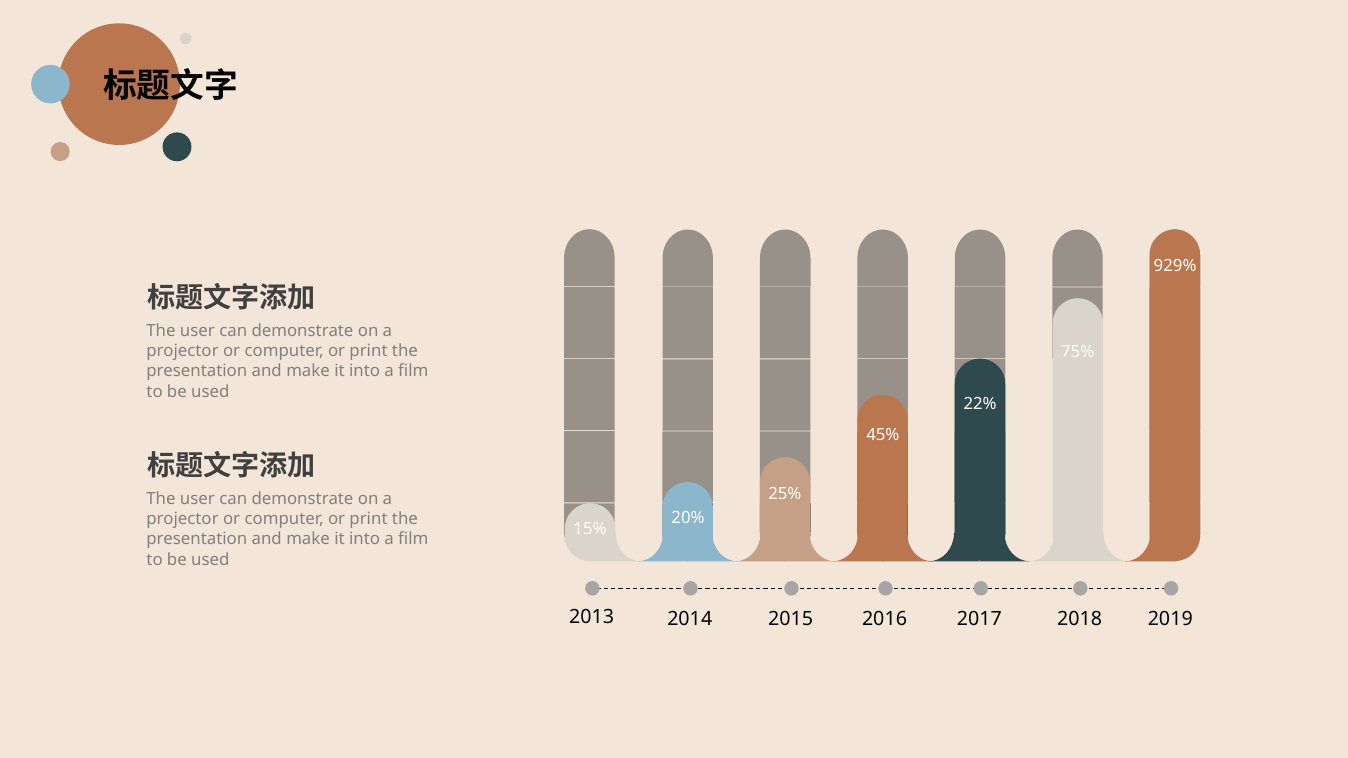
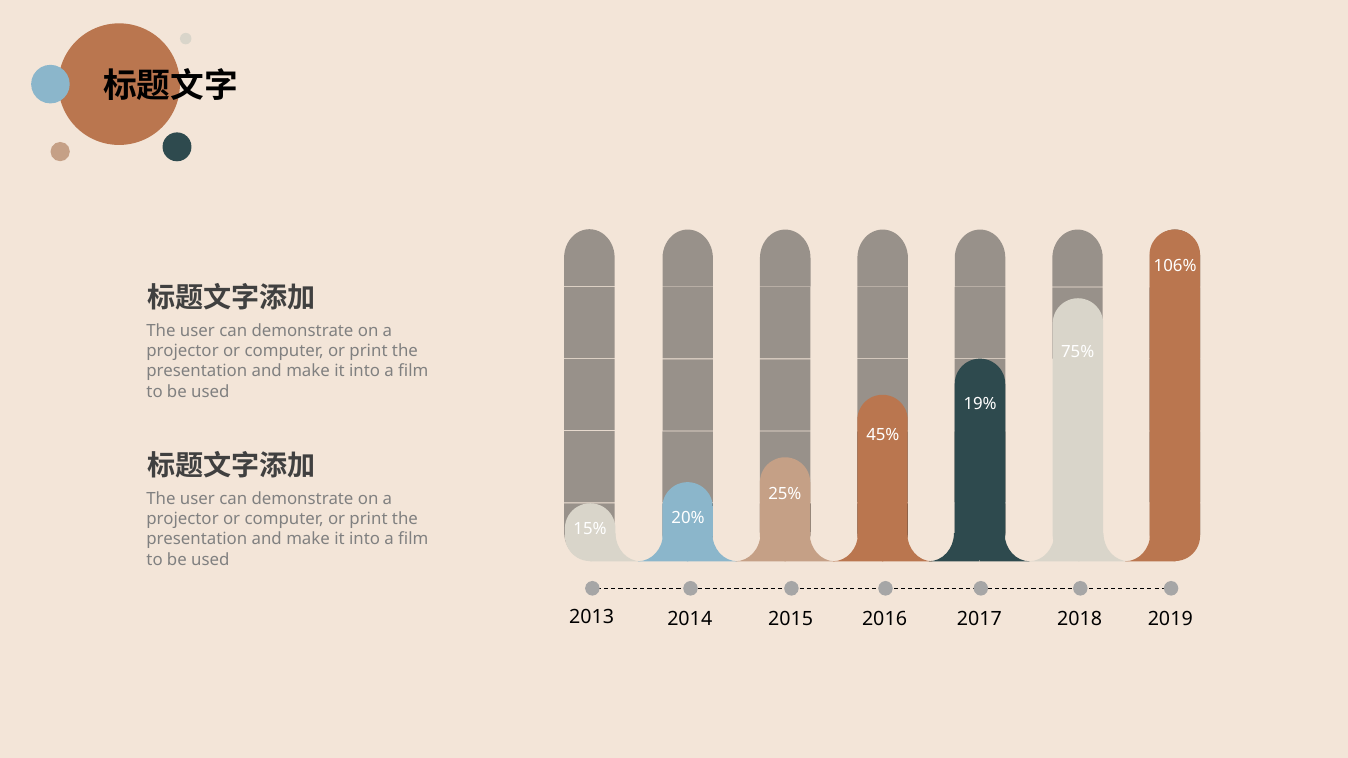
929%: 929% -> 106% (1175, 266)
22%: 22% -> 19% (980, 404)
